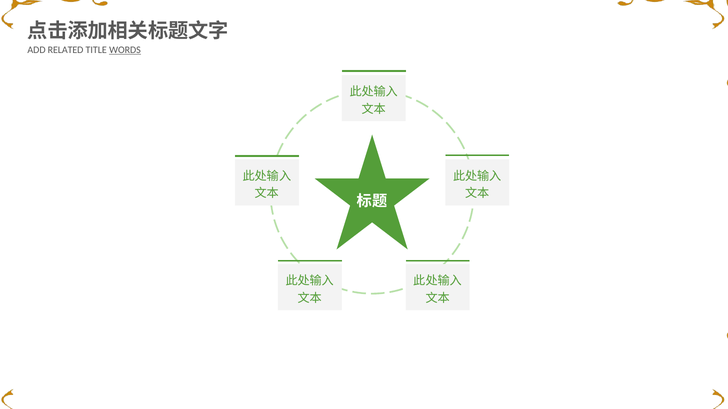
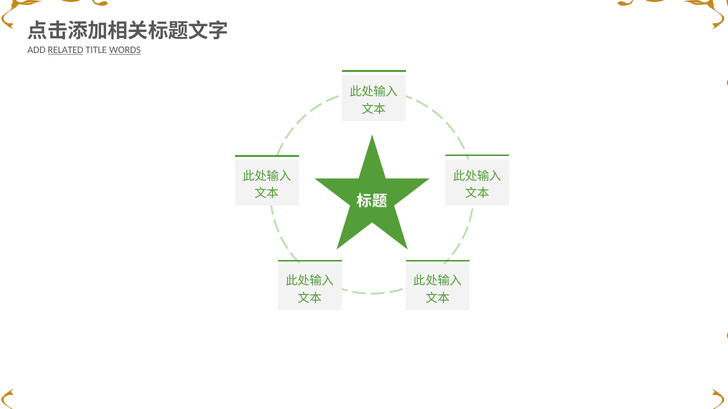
RELATED underline: none -> present (66, 50)
